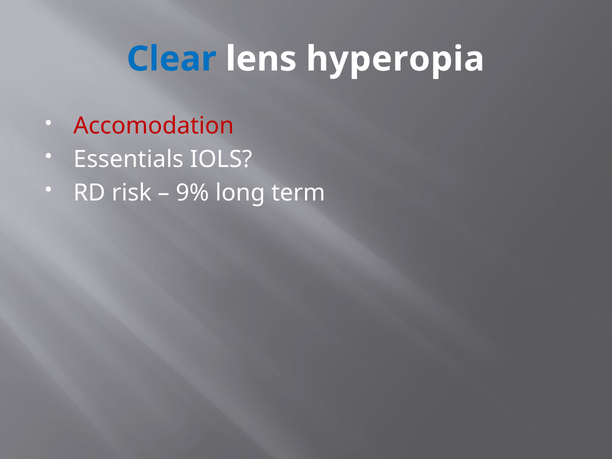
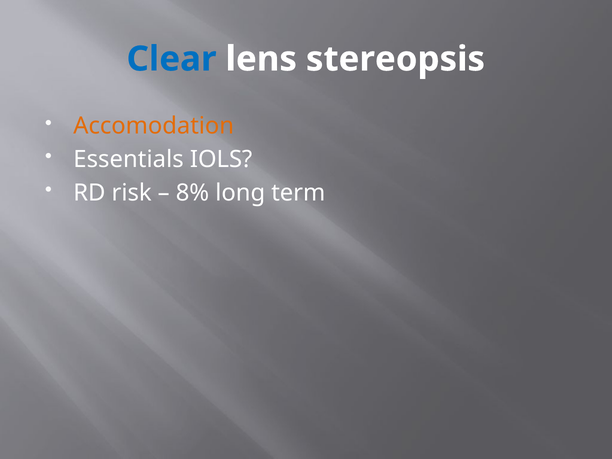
hyperopia: hyperopia -> stereopsis (395, 59)
Accomodation colour: red -> orange (154, 126)
9%: 9% -> 8% (192, 193)
